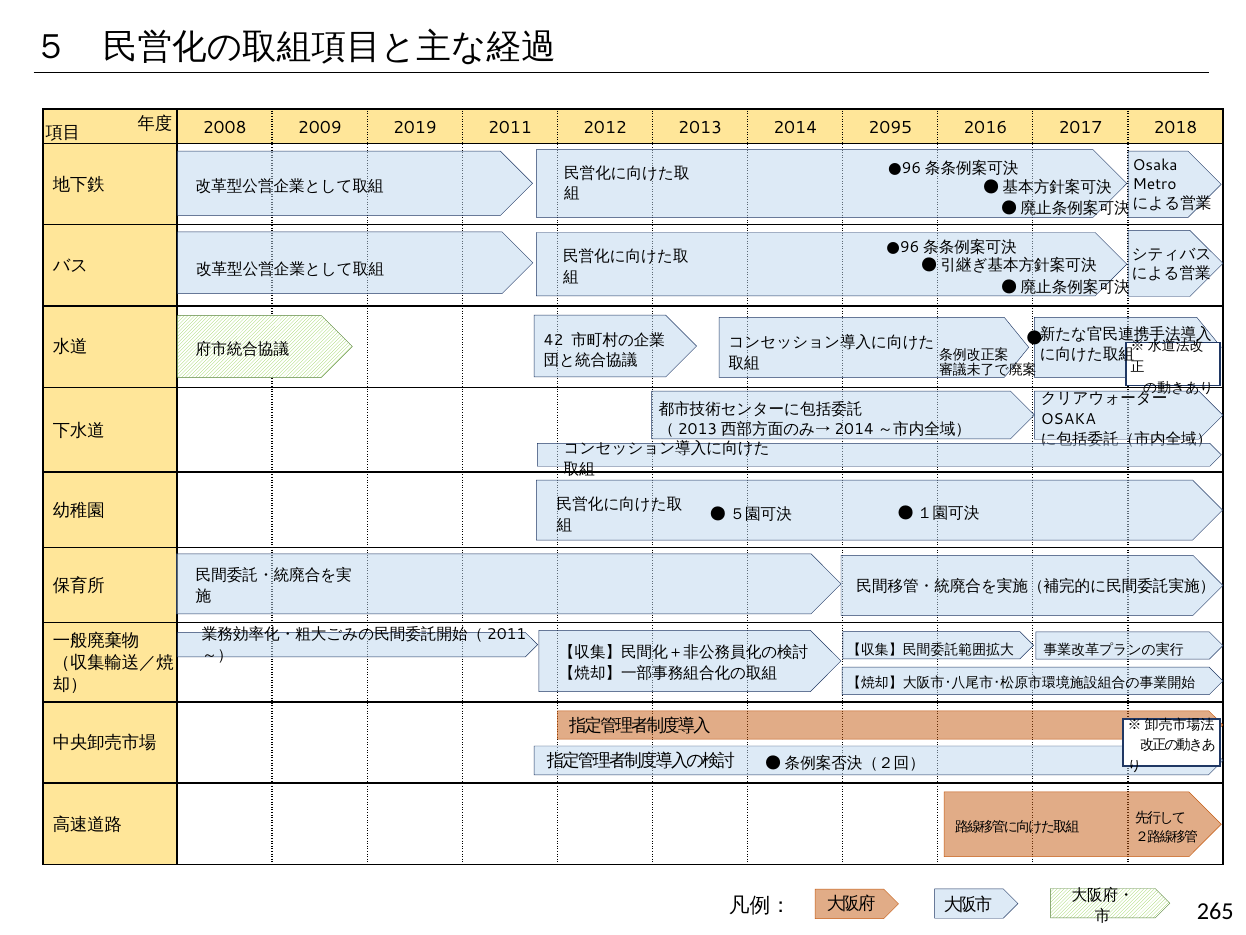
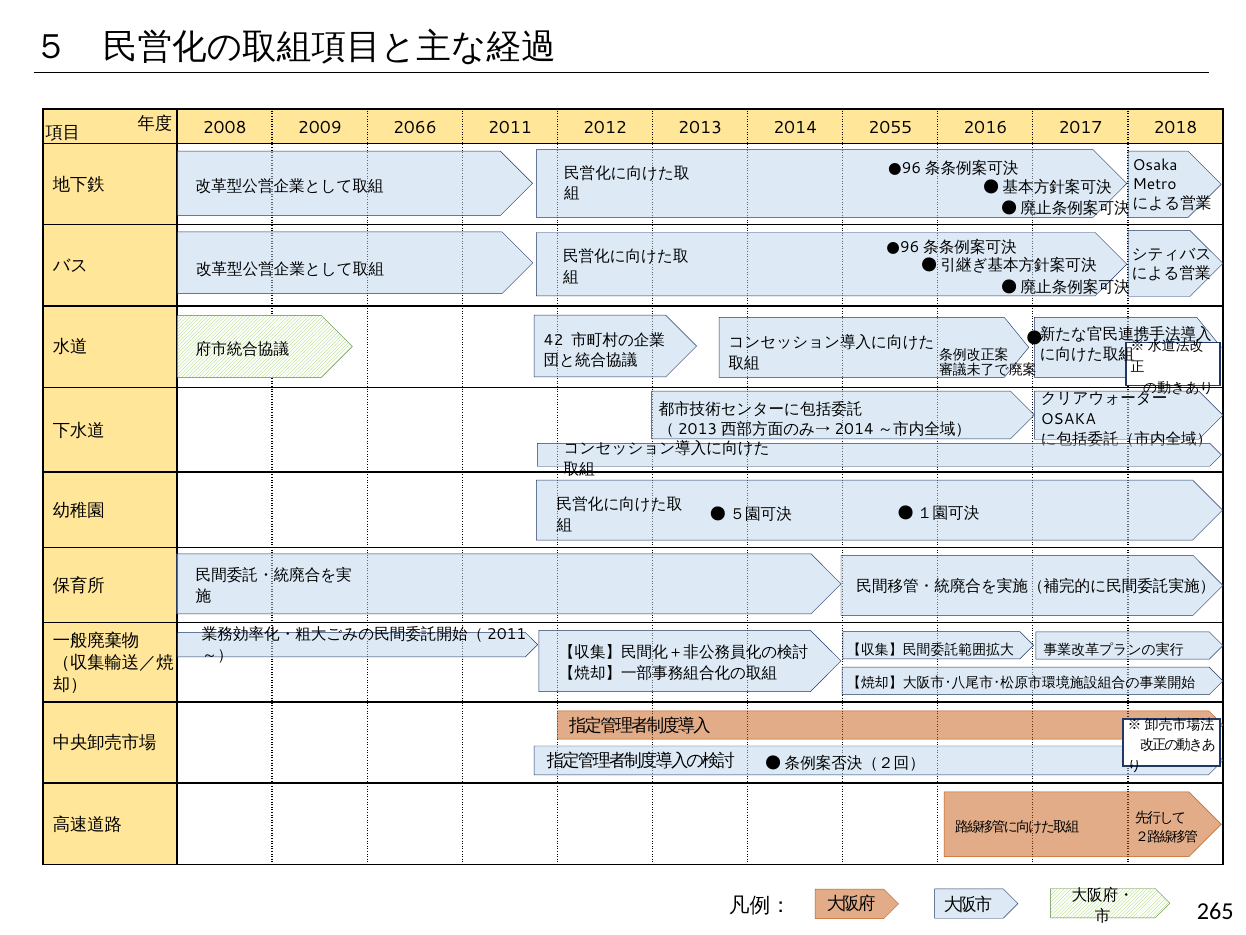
2019: 2019 -> 2066 (415, 128)
2095: 2095 -> 2055 (890, 128)
